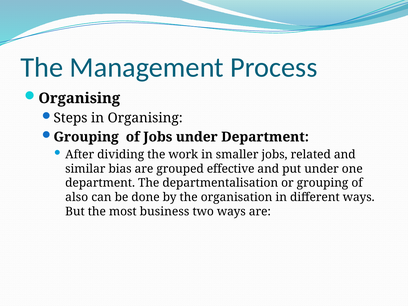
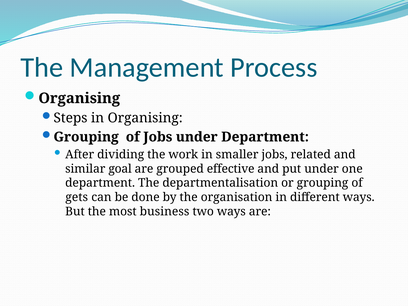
bias: bias -> goal (120, 169)
also: also -> gets (77, 197)
